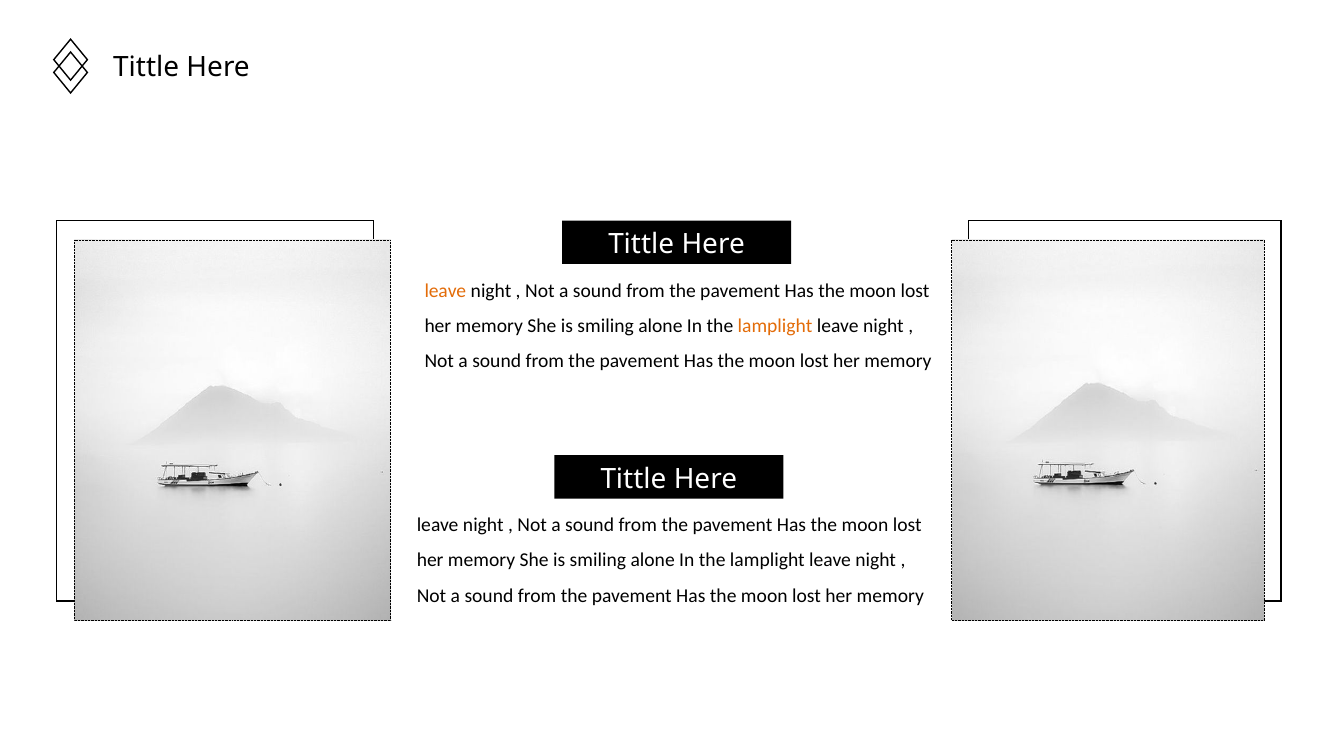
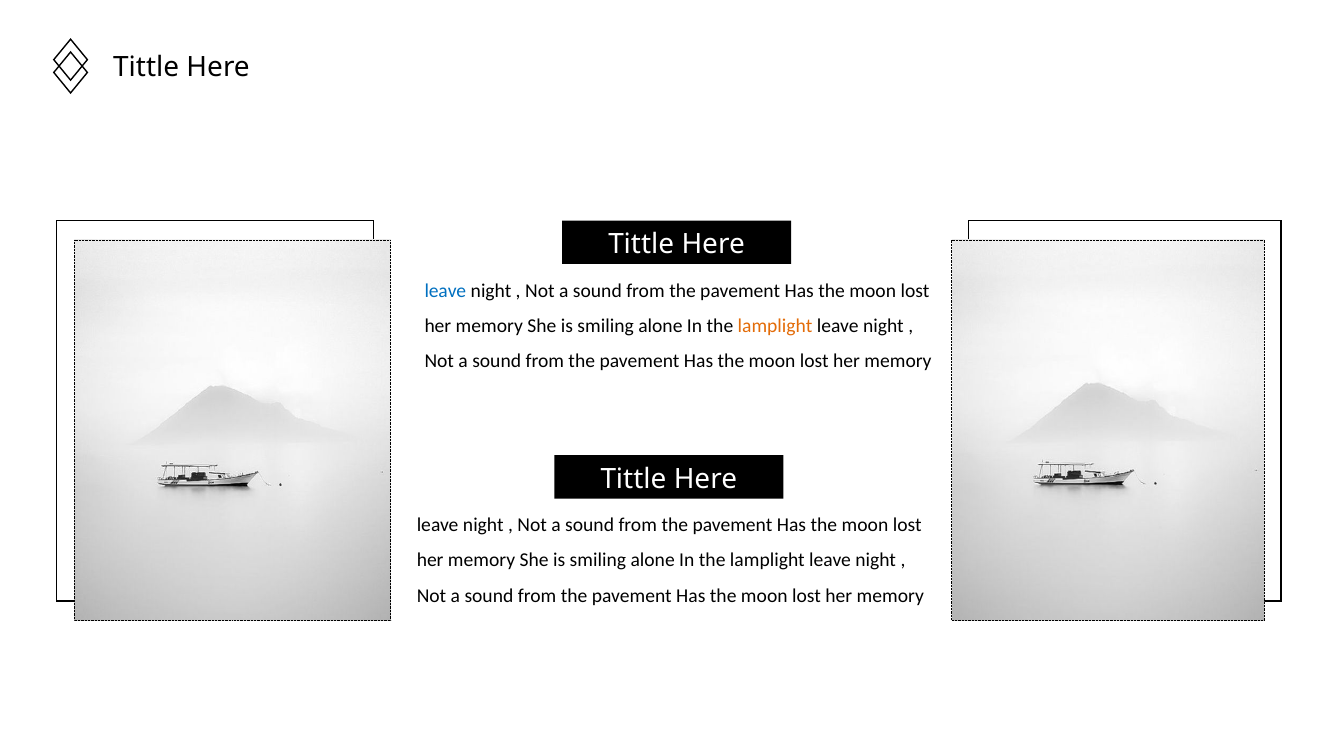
leave colour: orange -> blue (445, 291)
